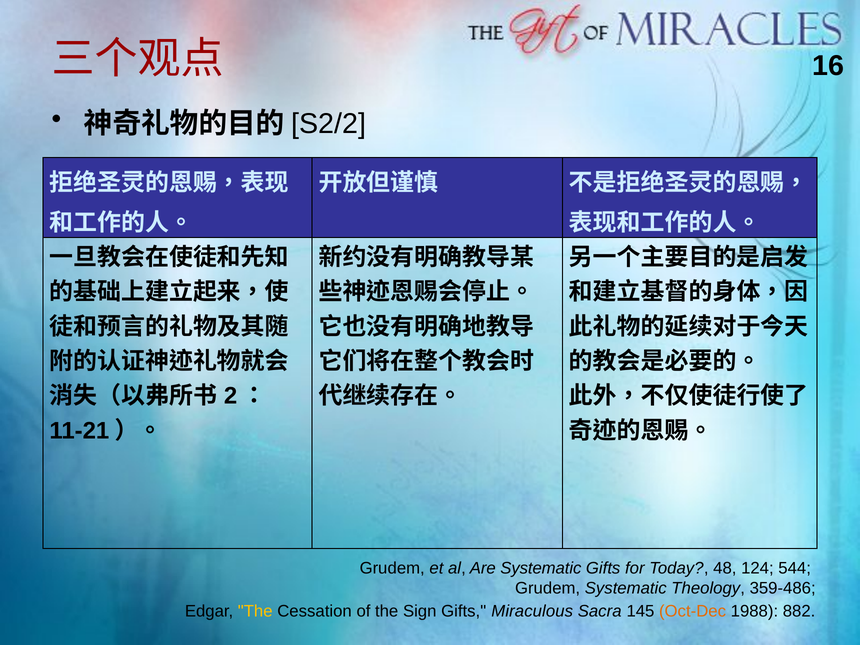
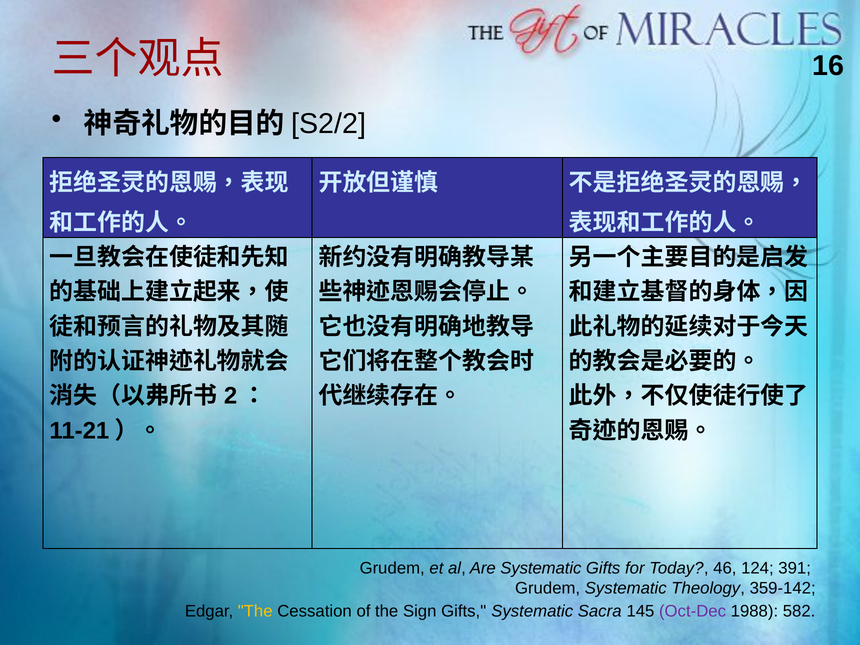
48: 48 -> 46 (725, 568)
544: 544 -> 391 (795, 568)
359-486: 359-486 -> 359-142 (783, 588)
Gifts Miraculous: Miraculous -> Systematic (532, 611)
Oct-Dec colour: orange -> purple (693, 611)
882: 882 -> 582 (799, 611)
